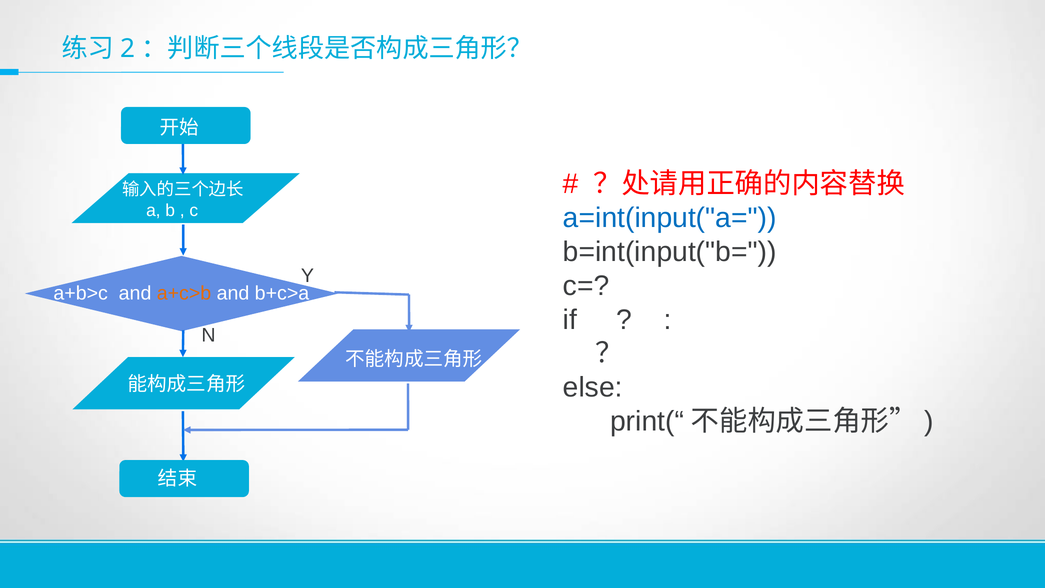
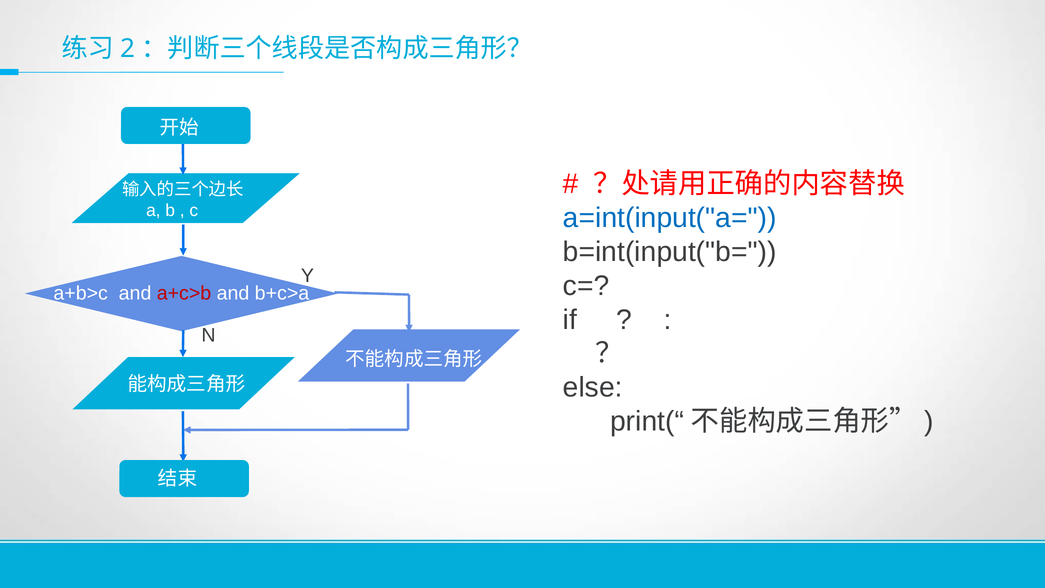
a+c>b colour: orange -> red (184, 293)
